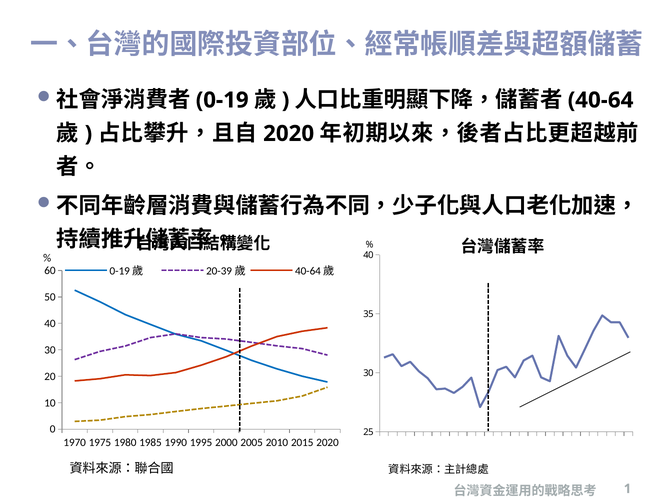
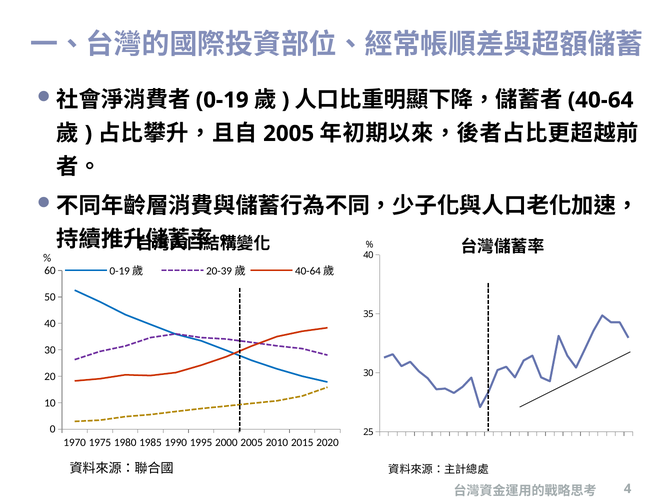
2020: 2020 -> 2005 (289, 134)
1: 1 -> 4 (628, 488)
